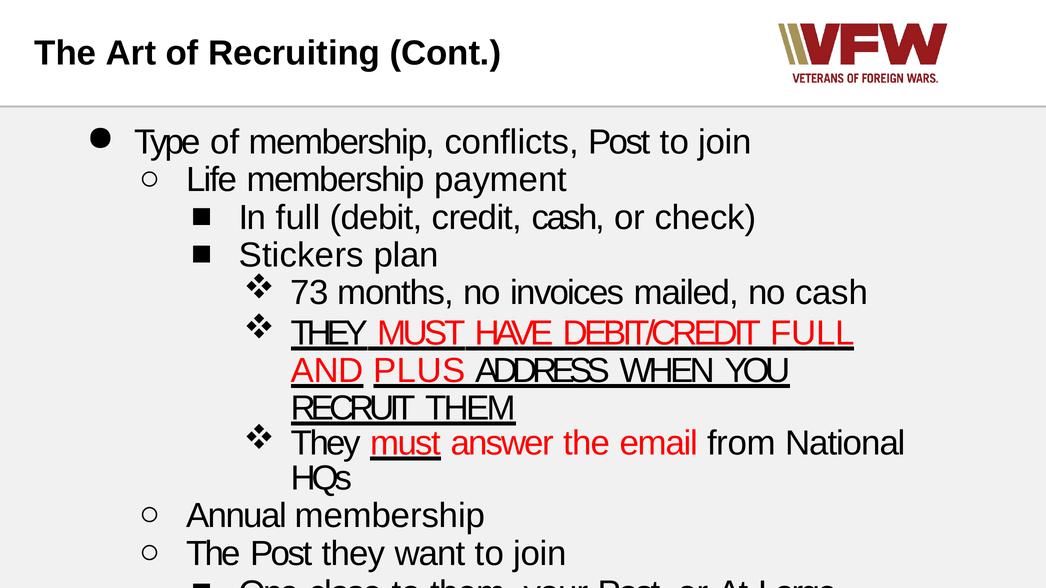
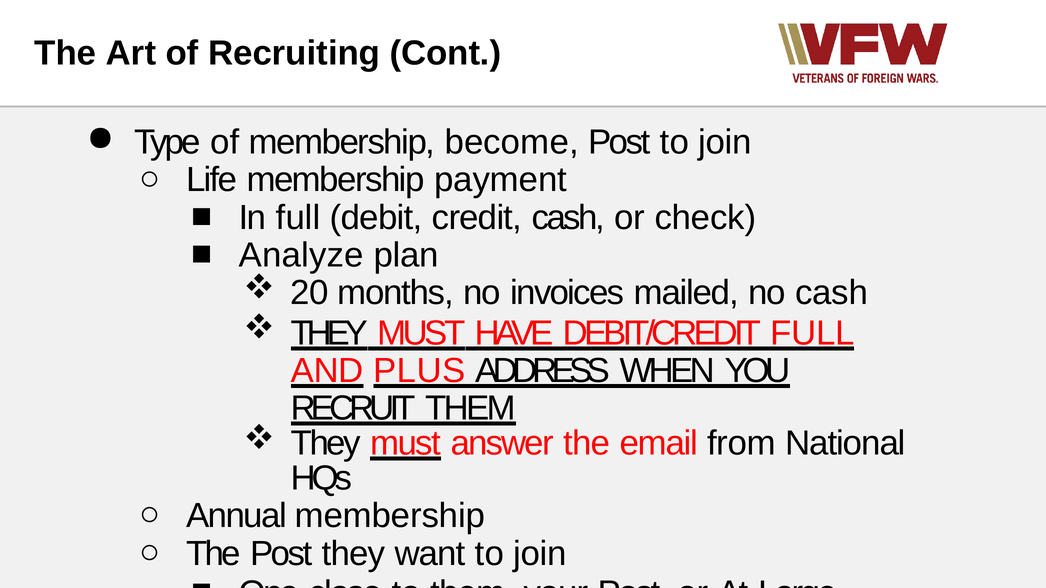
conflicts: conflicts -> become (512, 142)
Stickers: Stickers -> Analyze (301, 255)
73: 73 -> 20 (310, 293)
